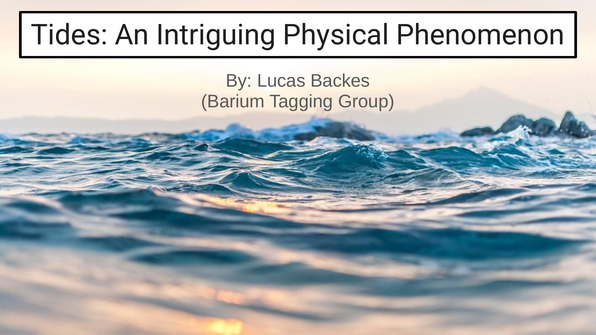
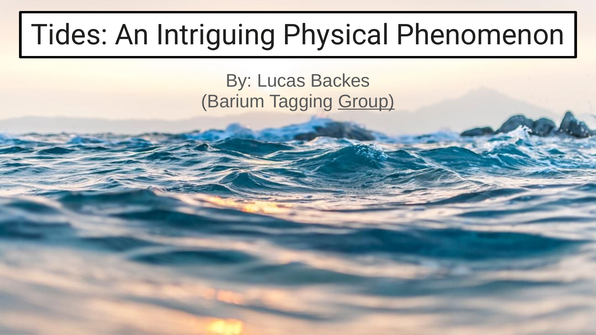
Group underline: none -> present (366, 101)
